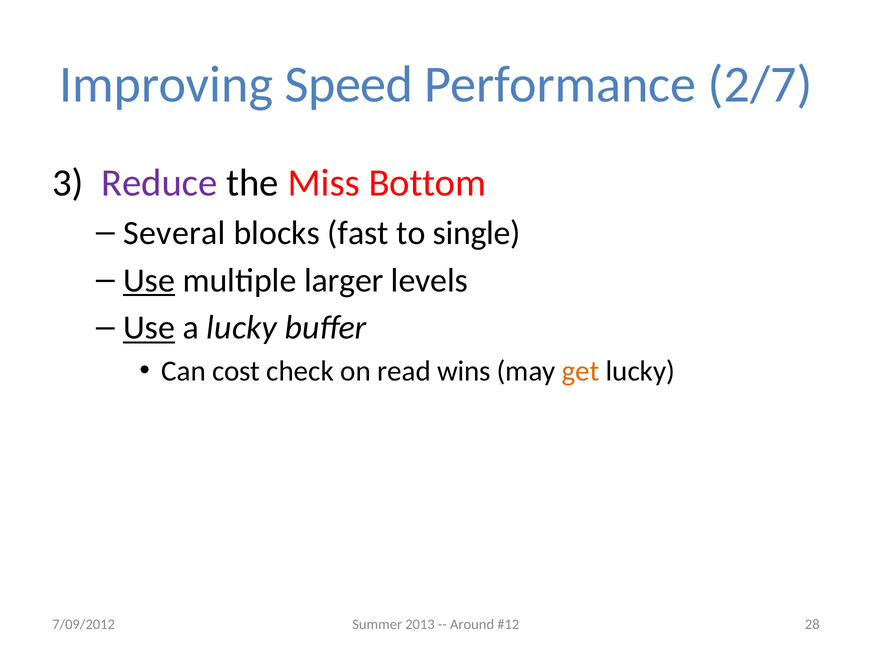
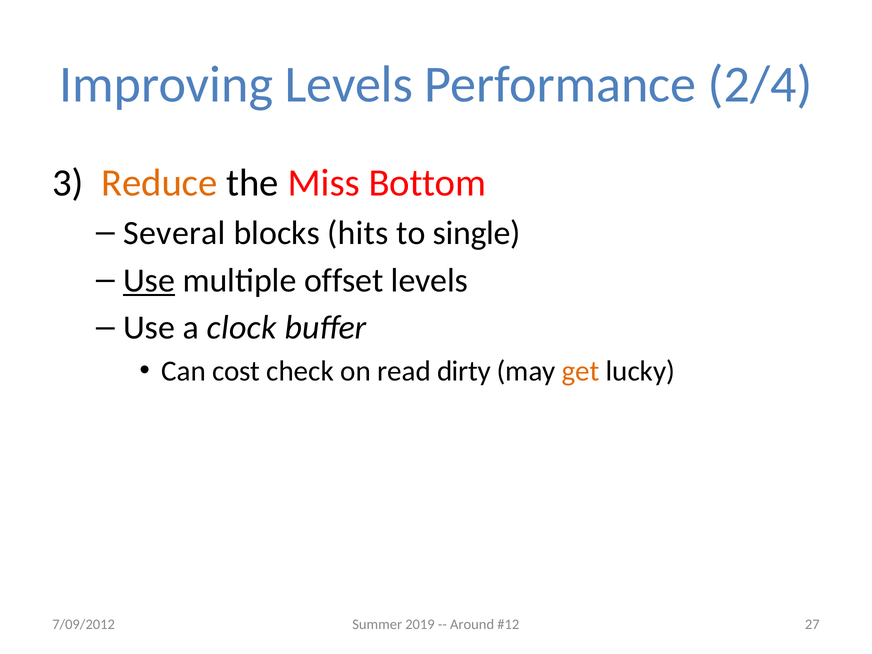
Improving Speed: Speed -> Levels (349, 84)
2/7: 2/7 -> 2/4 (760, 84)
Reduce colour: purple -> orange (159, 183)
fast: fast -> hits (358, 233)
larger: larger -> offset (344, 280)
Use underline: present -> none (149, 328)
a lucky: lucky -> clock (242, 328)
wins: wins -> dirty (464, 371)
2013: 2013 -> 2019 (420, 624)
28: 28 -> 27 (812, 624)
